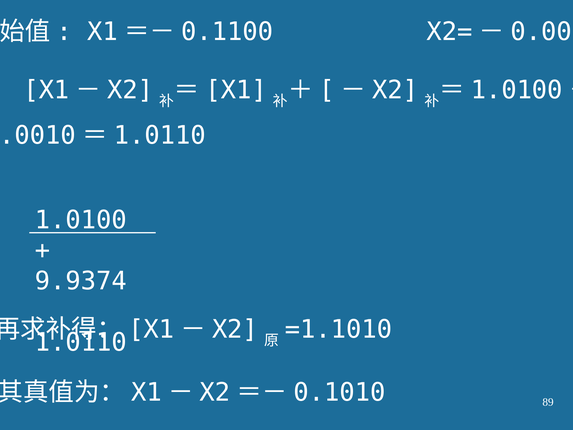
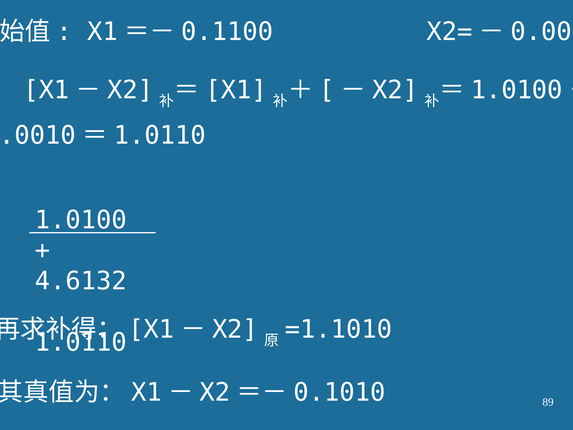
9.9374: 9.9374 -> 4.6132 (81, 281)
